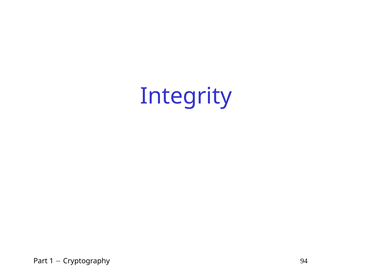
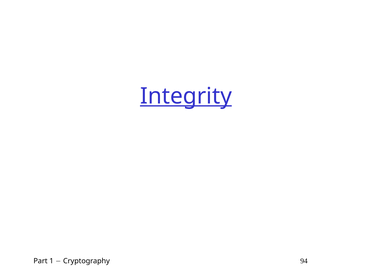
Integrity underline: none -> present (186, 96)
